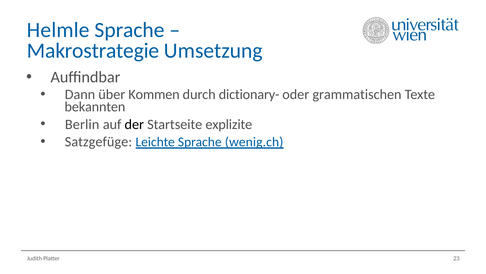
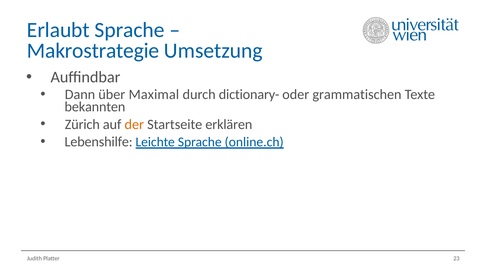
Helmle: Helmle -> Erlaubt (58, 30)
Kommen: Kommen -> Maximal (154, 94)
Berlin: Berlin -> Zürich (82, 124)
der colour: black -> orange (134, 124)
explizite: explizite -> erklären (229, 124)
Satzgefüge: Satzgefüge -> Lebenshilfe (99, 142)
wenig.ch: wenig.ch -> online.ch (254, 142)
